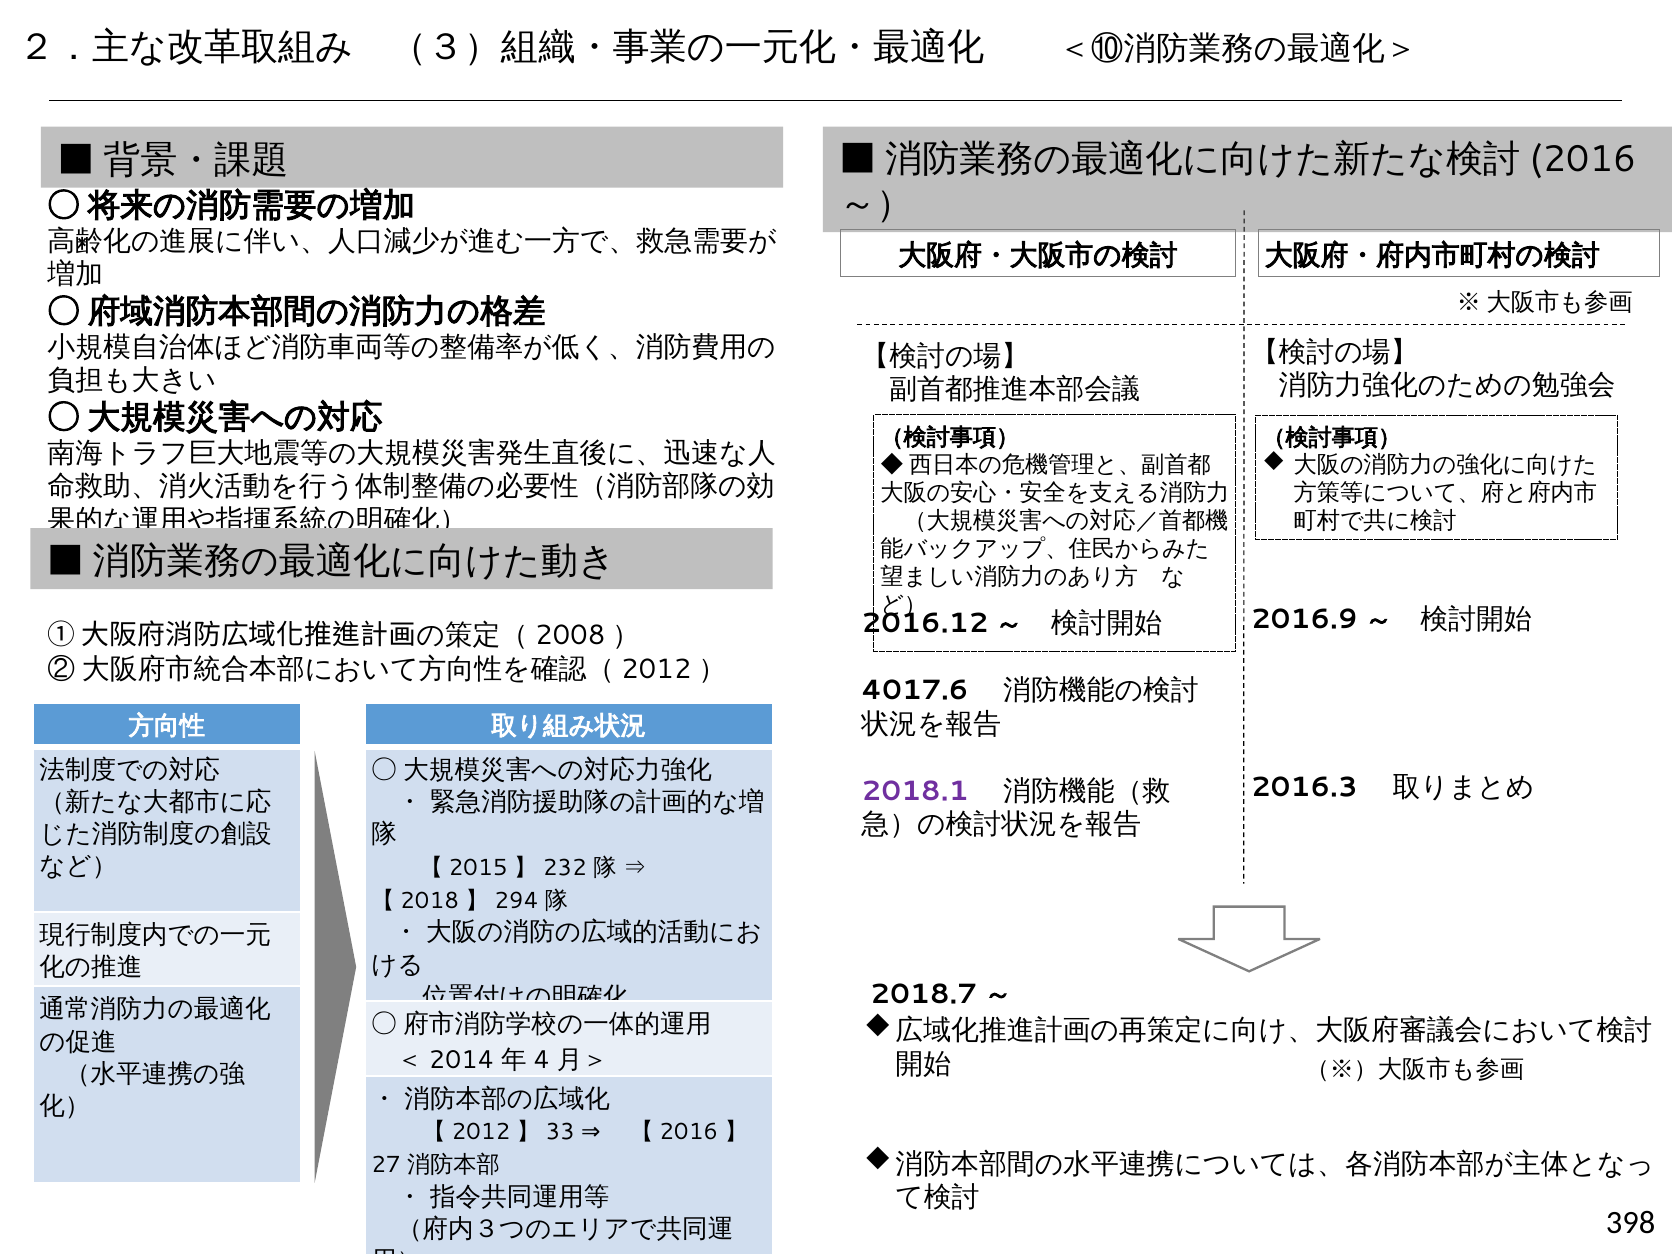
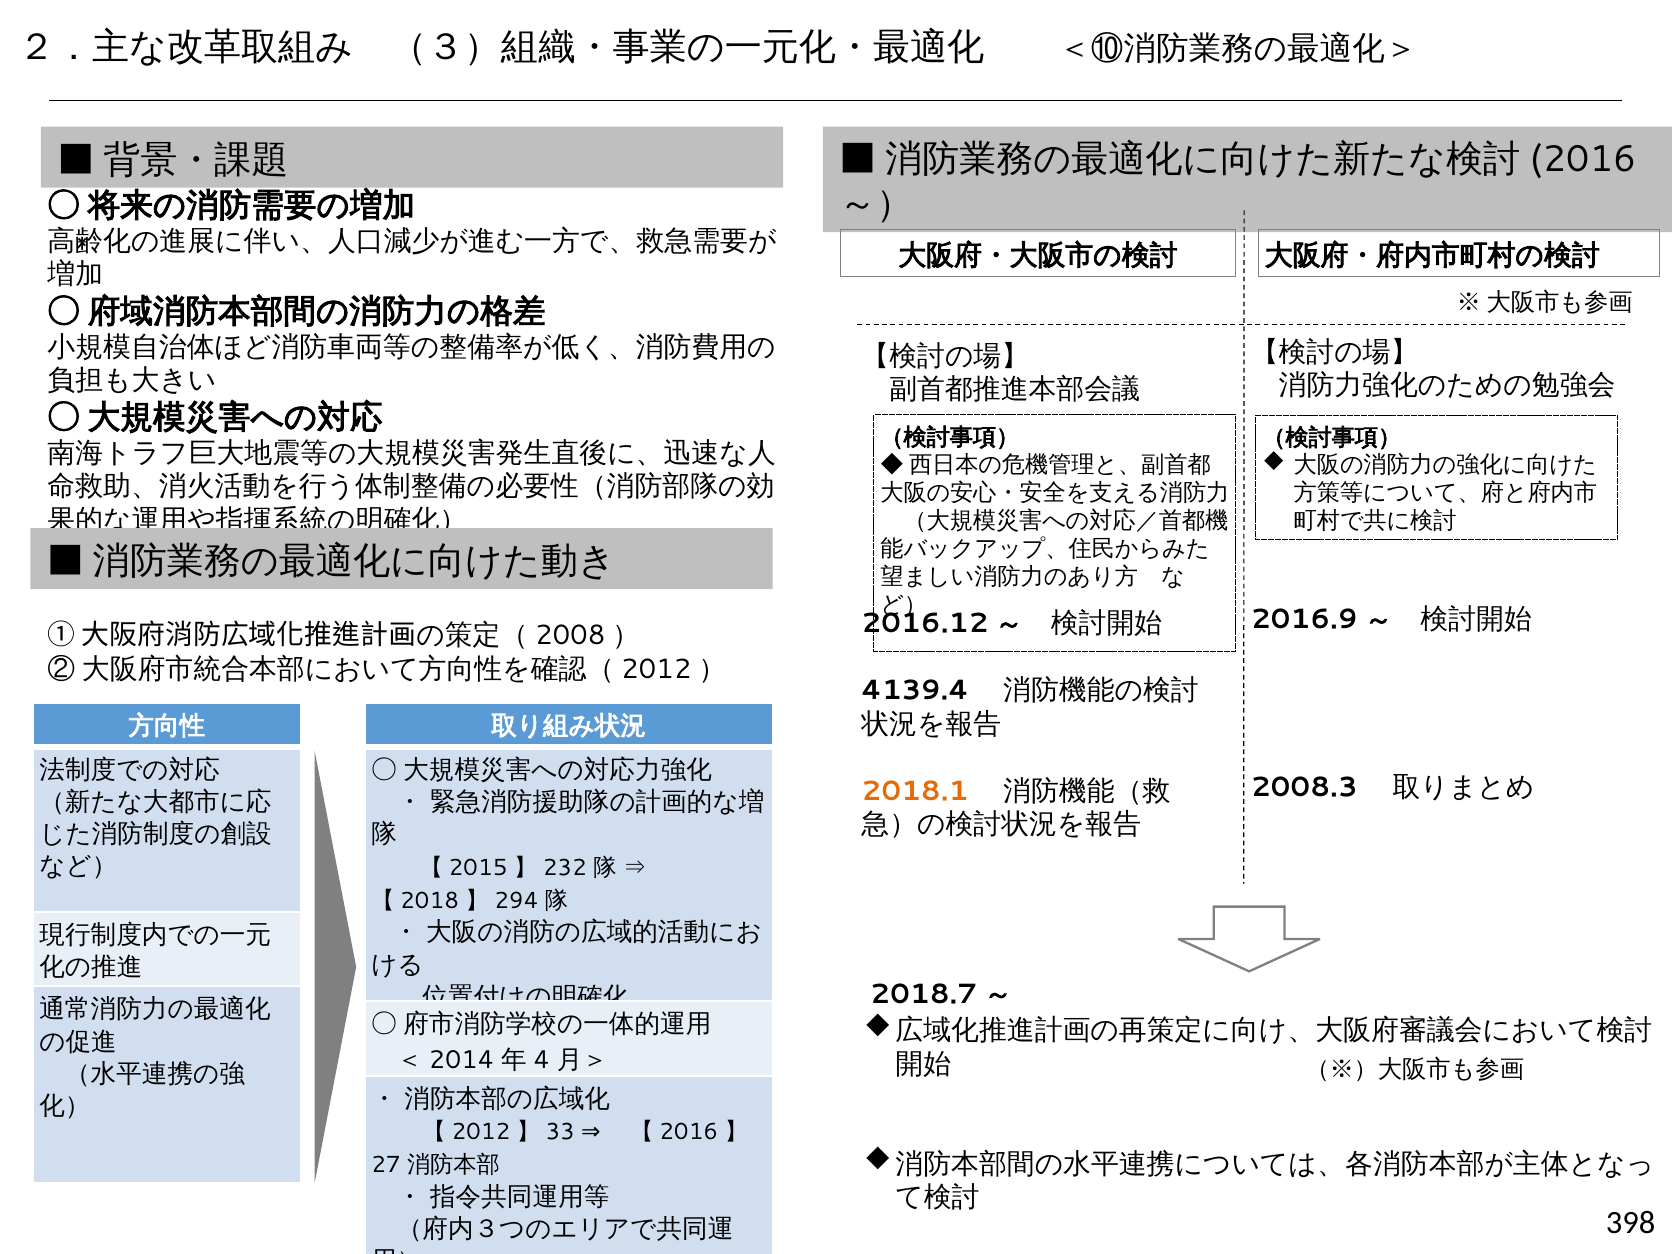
4017.6: 4017.6 -> 4139.4 (915, 691)
2016.3: 2016.3 -> 2008.3 (1304, 787)
2018.1 colour: purple -> orange (915, 791)
